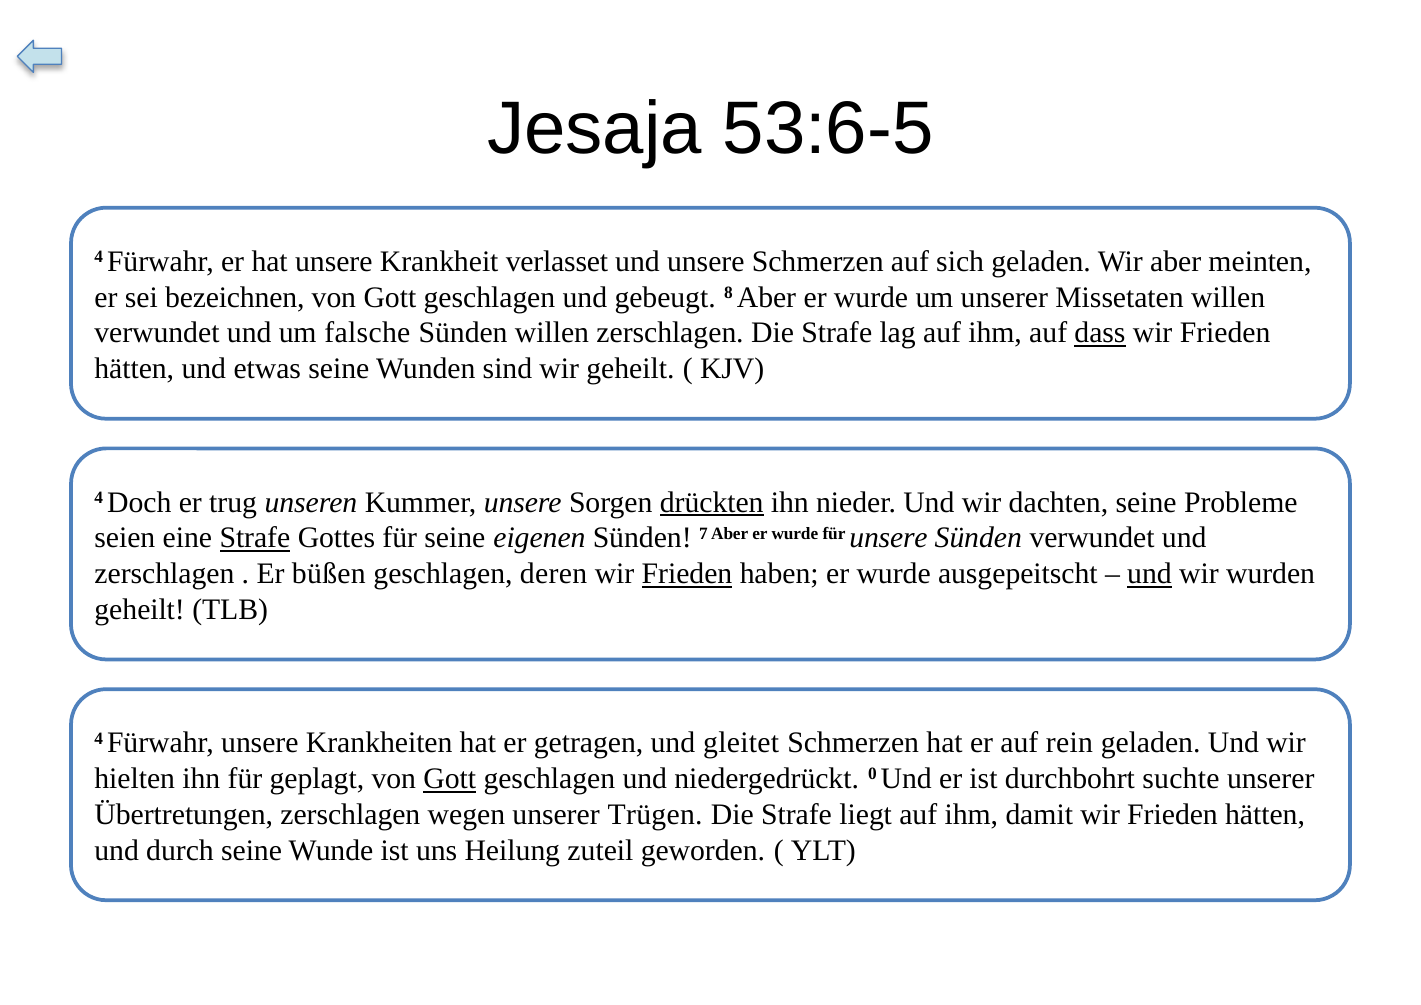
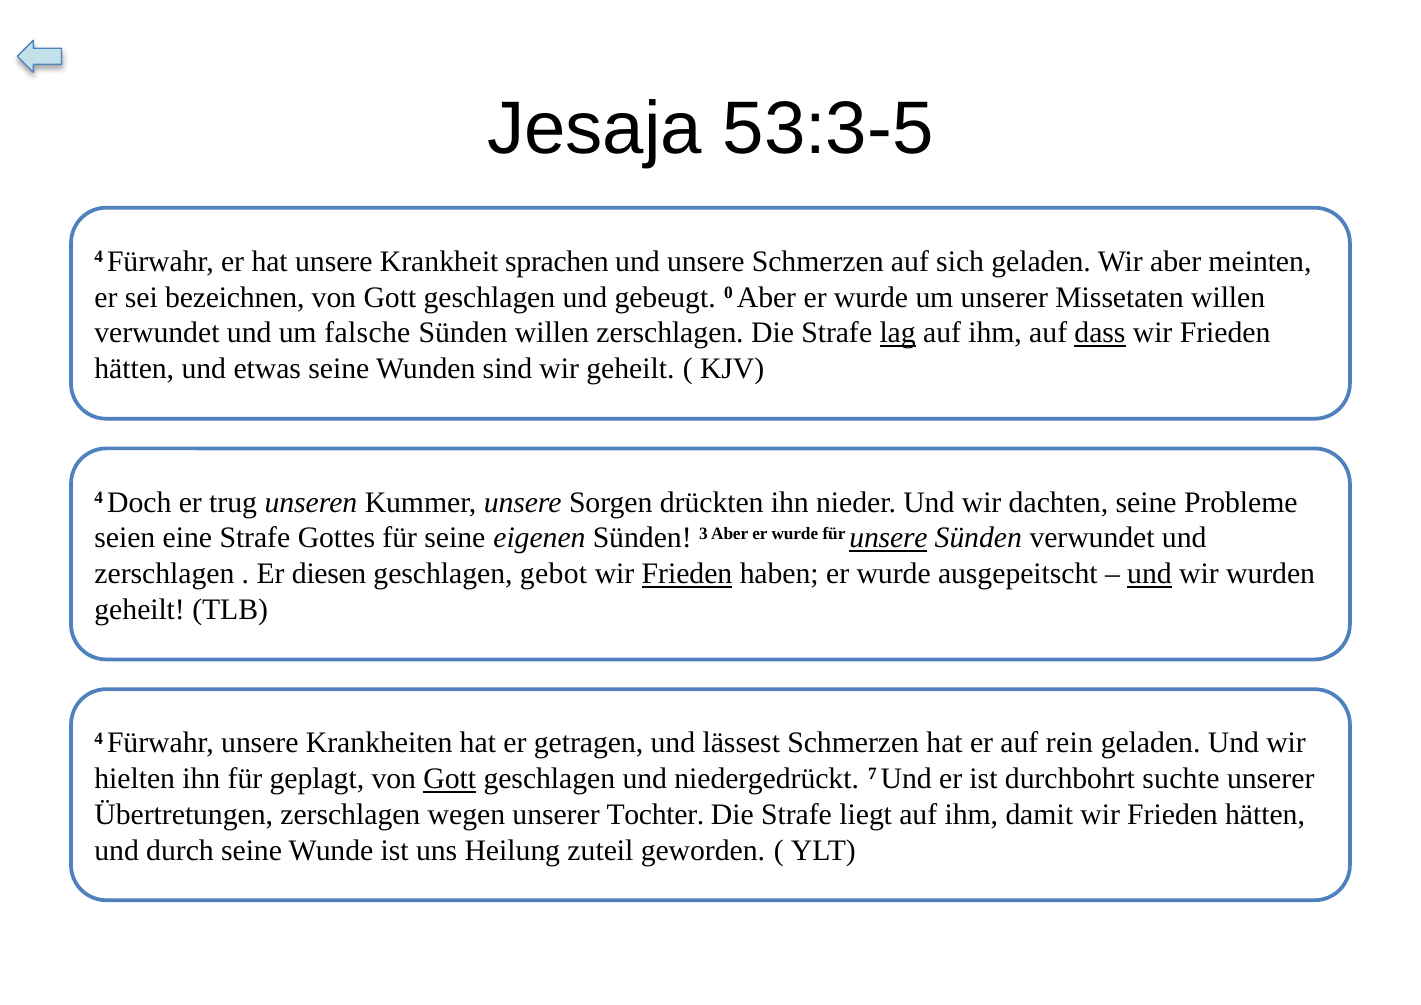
53:6-5: 53:6-5 -> 53:3-5 (828, 129)
verlasset: verlasset -> sprachen (557, 262)
8: 8 -> 0 (729, 292)
lag underline: none -> present (898, 333)
drückten underline: present -> none (712, 502)
Strafe underline: present -> none (255, 538)
7: 7 -> 3 (704, 533)
unsere underline: none -> present (888, 538)
büßen: büßen -> diesen (329, 574)
deren: deren -> gebot (554, 574)
gleitet: gleitet -> lässest (741, 743)
0: 0 -> 7 (872, 774)
Trügen: Trügen -> Tochter (655, 814)
